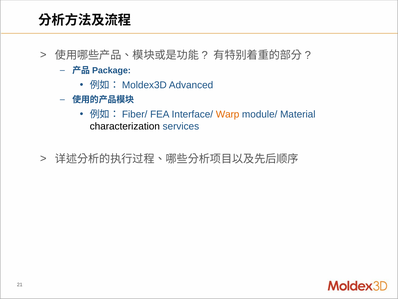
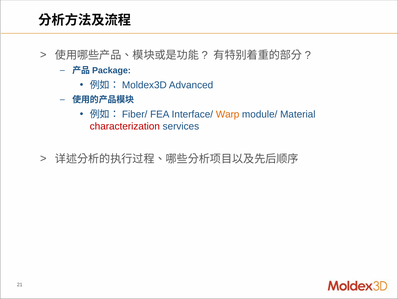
characterization colour: black -> red (125, 126)
